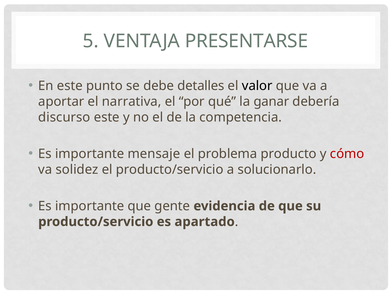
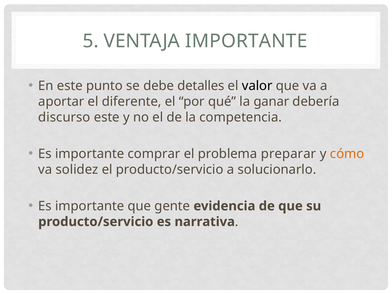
VENTAJA PRESENTARSE: PRESENTARSE -> IMPORTANTE (246, 41)
narrativa: narrativa -> diferente (132, 102)
mensaje: mensaje -> comprar (154, 154)
producto: producto -> preparar (289, 154)
cómo colour: red -> orange (347, 154)
apartado: apartado -> narrativa (205, 222)
